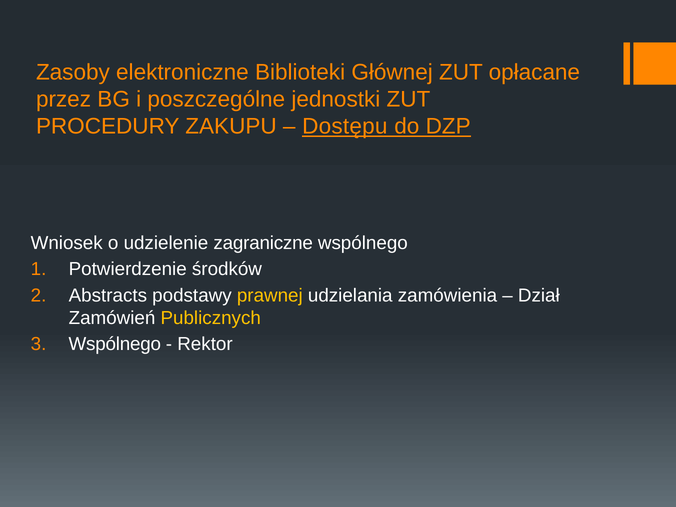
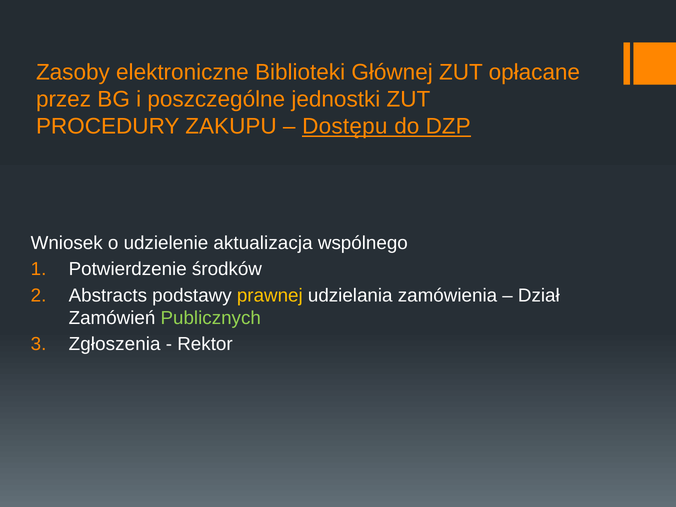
zagraniczne: zagraniczne -> aktualizacja (263, 243)
Publicznych colour: yellow -> light green (211, 318)
Wspólnego: Wspólnego -> Zgłoszenia (115, 344)
